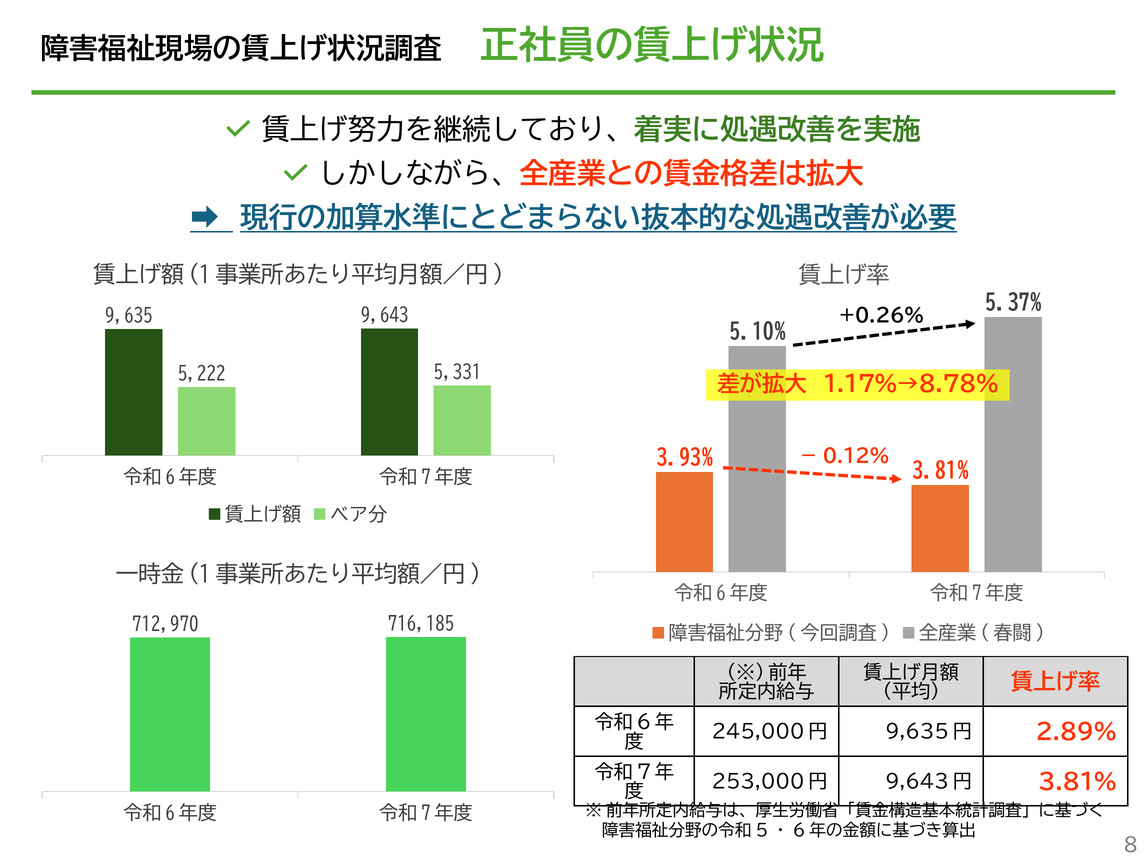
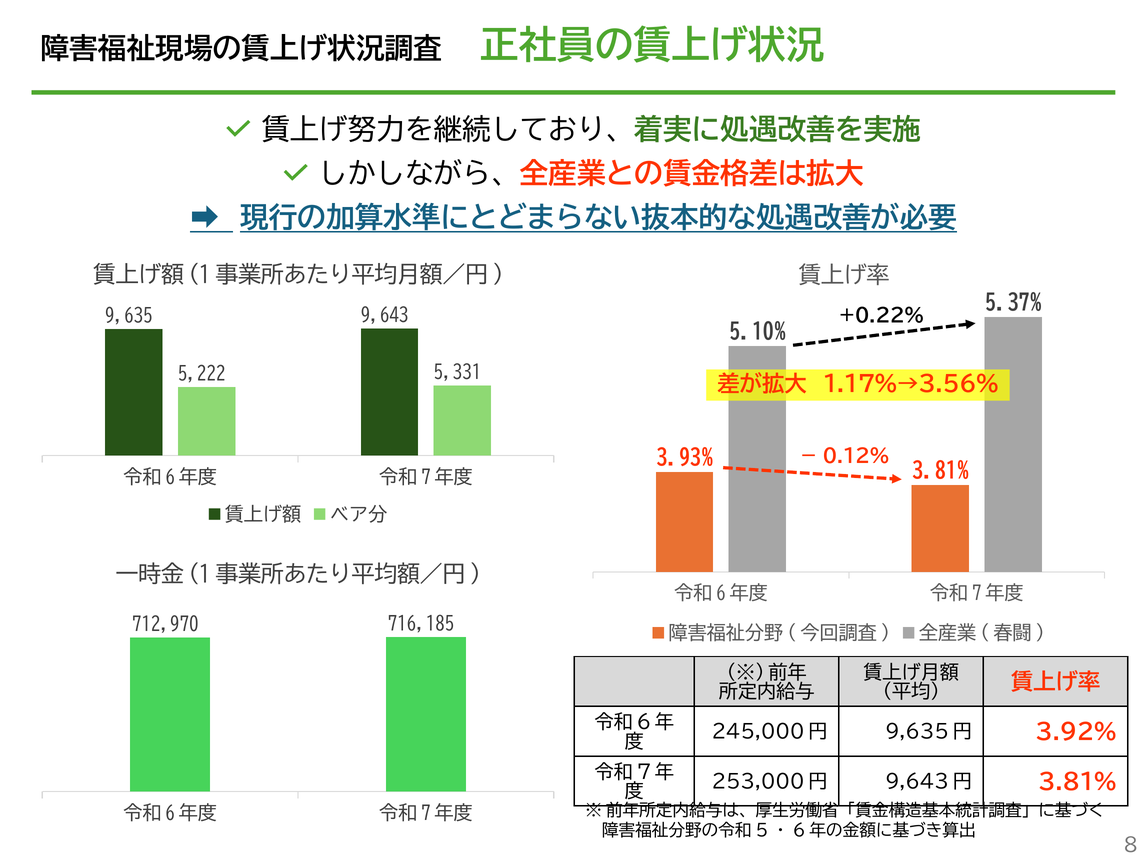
+0.26%: +0.26% -> +0.22% (881, 316)
1.17%→8.78%: 1.17%→8.78% -> 1.17%→3.56% (911, 384)
2.89%: 2.89% -> 3.92% (1076, 733)
